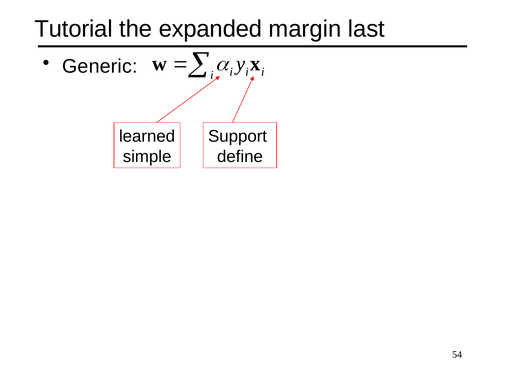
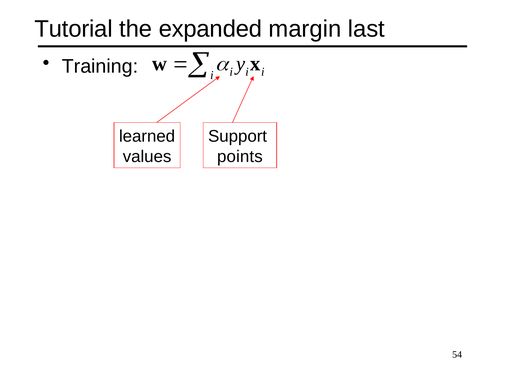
Generic: Generic -> Training (100, 66)
simple: simple -> values (147, 156)
define: define -> points (240, 156)
